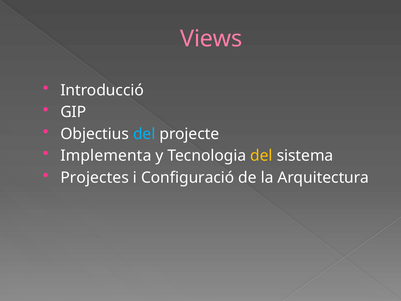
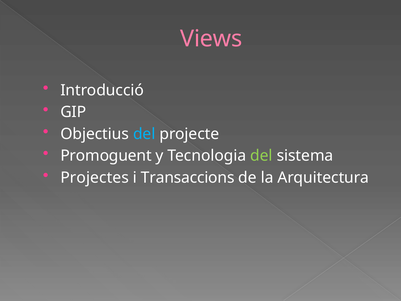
Implementa: Implementa -> Promoguent (106, 156)
del colour: yellow -> light green (261, 156)
Configuració: Configuració -> Transaccions (188, 177)
